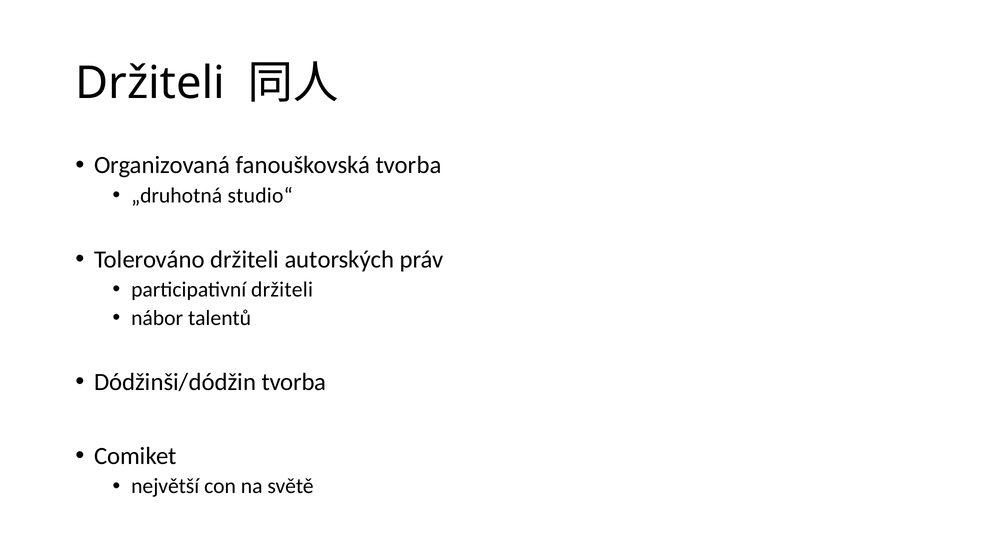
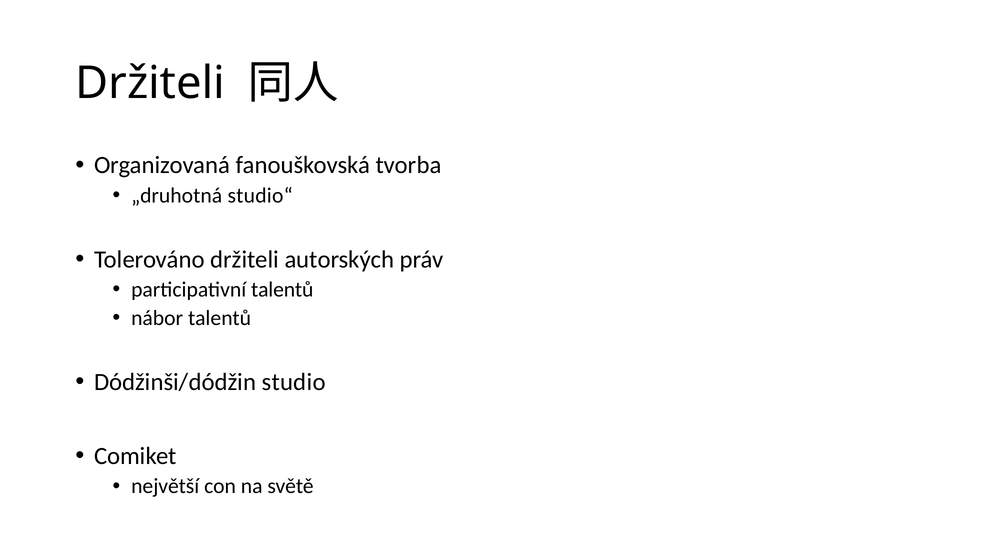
participativní držiteli: držiteli -> talentů (282, 289)
Dódžinši/dódžin tvorba: tvorba -> studio (294, 382)
